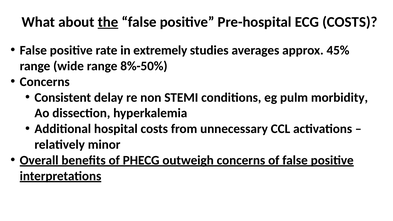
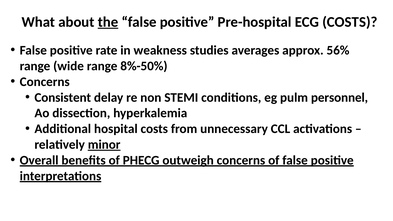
extremely: extremely -> weakness (160, 50)
45%: 45% -> 56% (338, 50)
morbidity: morbidity -> personnel (340, 97)
minor underline: none -> present (104, 145)
